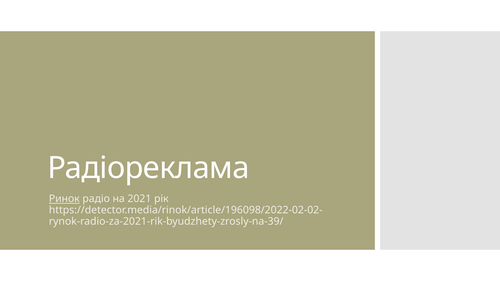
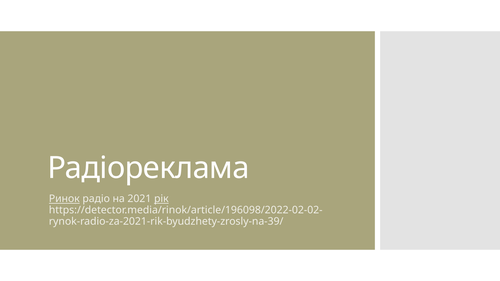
рік underline: none -> present (161, 199)
